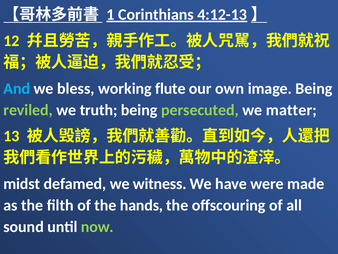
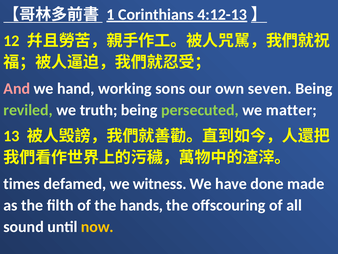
And colour: light blue -> pink (17, 88)
bless: bless -> hand (76, 88)
flute: flute -> sons (170, 88)
image: image -> seven (270, 88)
midst: midst -> times (22, 184)
were: were -> done (267, 184)
now colour: light green -> yellow (97, 226)
